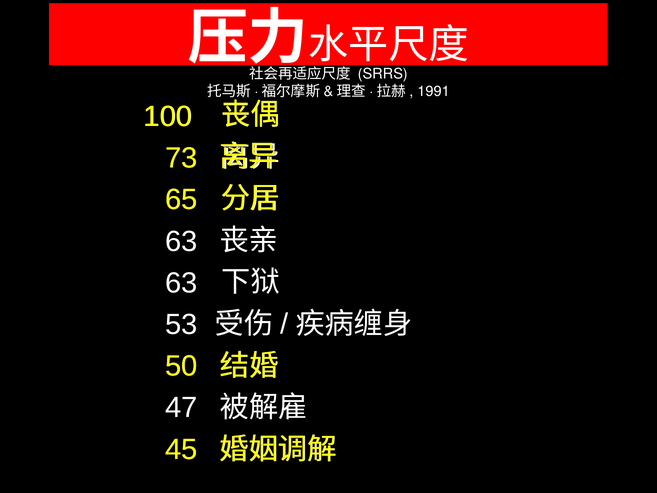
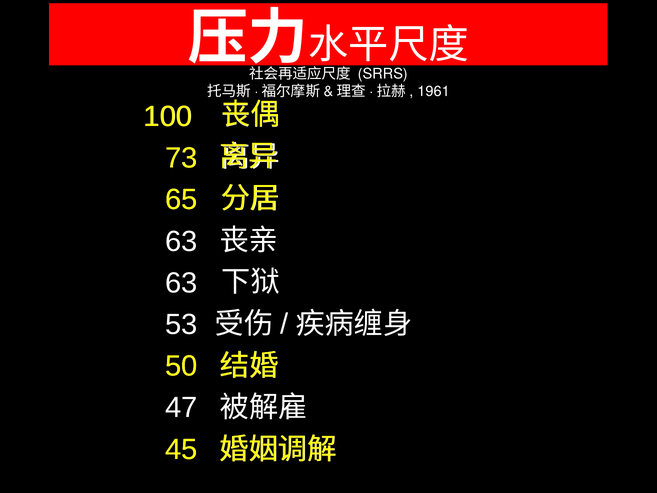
1991: 1991 -> 1961 (434, 92)
